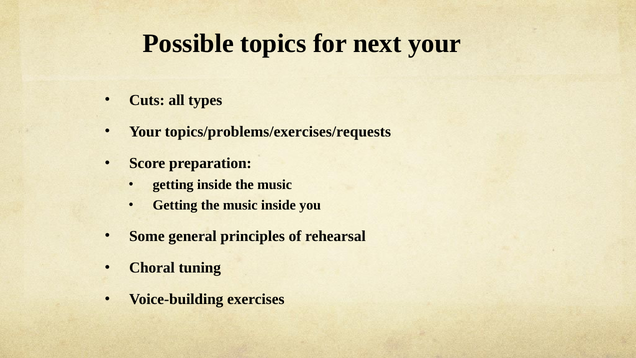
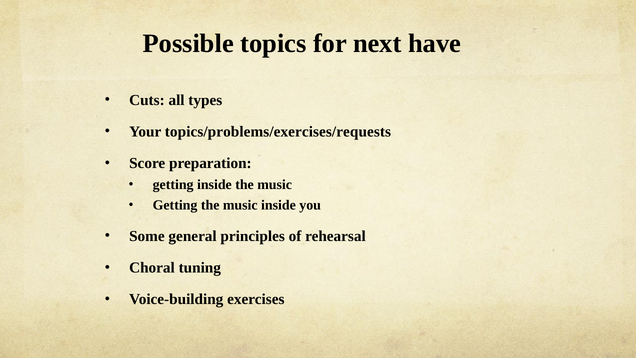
next your: your -> have (435, 43)
